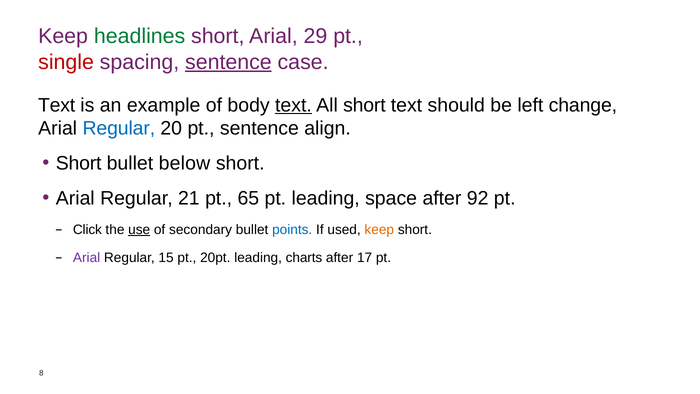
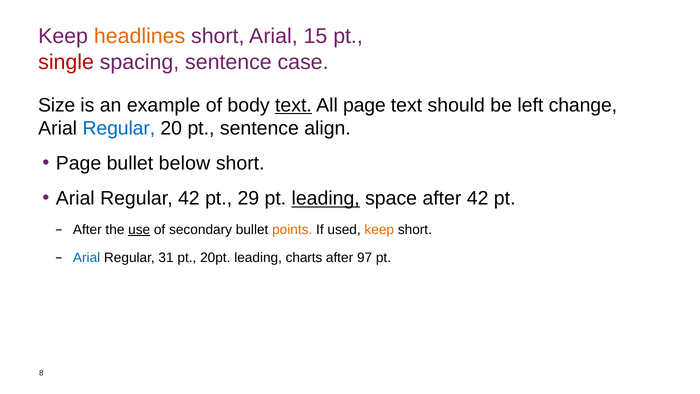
headlines colour: green -> orange (140, 36)
29: 29 -> 15 (315, 36)
sentence underline: present -> none (228, 62)
Text: Text -> Size (57, 105)
All short: short -> page (364, 105)
Short: Short -> Page (79, 163)
Regular 21: 21 -> 42 (189, 198)
65: 65 -> 29 (248, 198)
leading underline: none -> present (326, 198)
after 92: 92 -> 42 (478, 198)
Click: Click -> After (87, 229)
points colour: blue -> orange (292, 229)
Arial colour: purple -> blue (87, 257)
15: 15 -> 31 (166, 257)
17: 17 -> 97 (365, 257)
